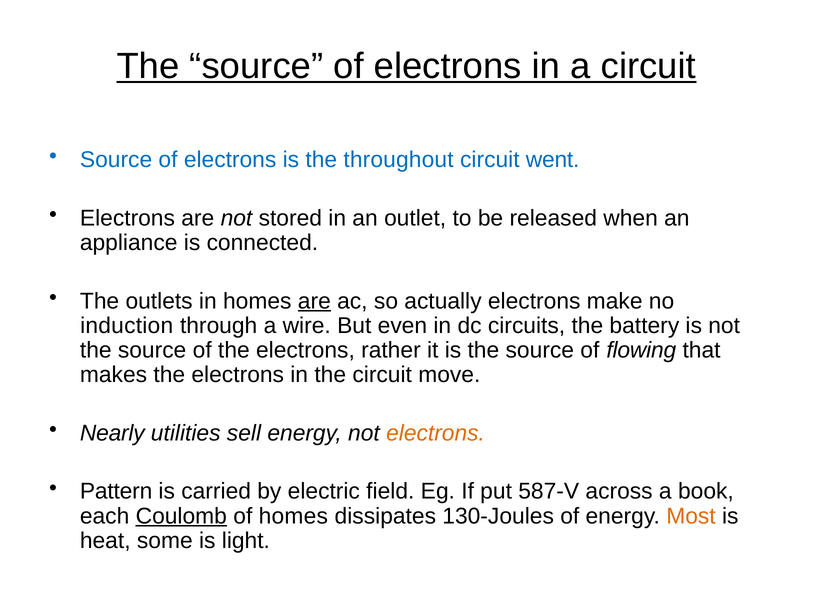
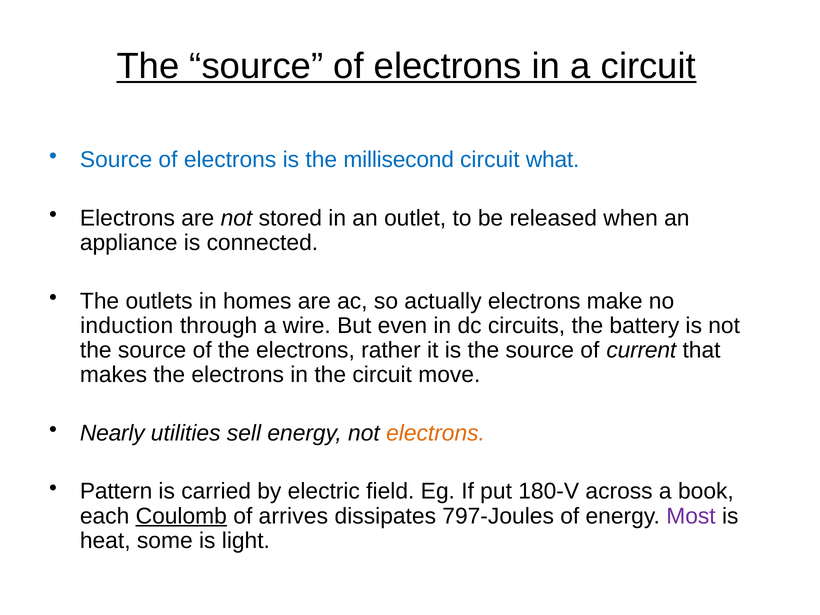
throughout: throughout -> millisecond (399, 160)
went: went -> what (553, 160)
are underline: present -> none (314, 301)
flowing: flowing -> current (641, 350)
587-V: 587-V -> 180-V (549, 491)
of homes: homes -> arrives (293, 516)
130-Joules: 130-Joules -> 797-Joules (498, 516)
Most colour: orange -> purple (691, 516)
